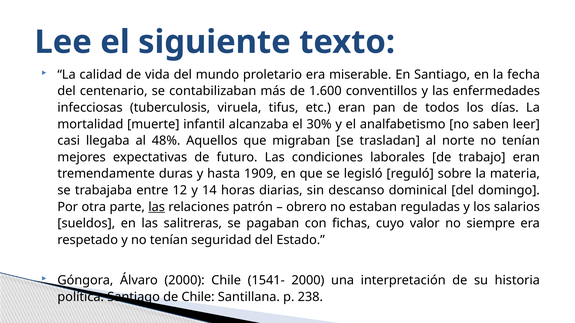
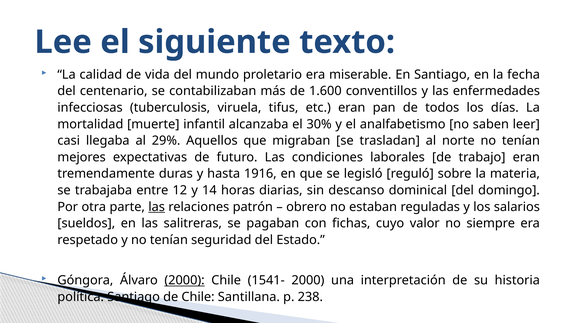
48%: 48% -> 29% (166, 141)
1909: 1909 -> 1916 (260, 174)
2000 underline: none -> present (185, 281)
